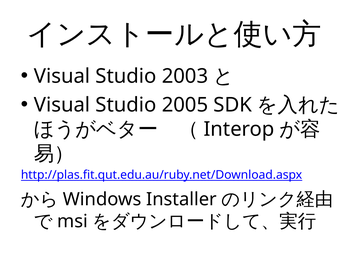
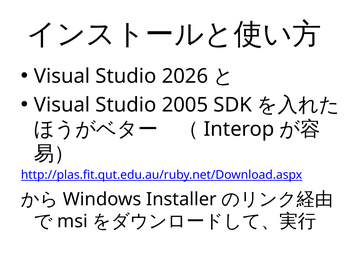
2003: 2003 -> 2026 (185, 76)
